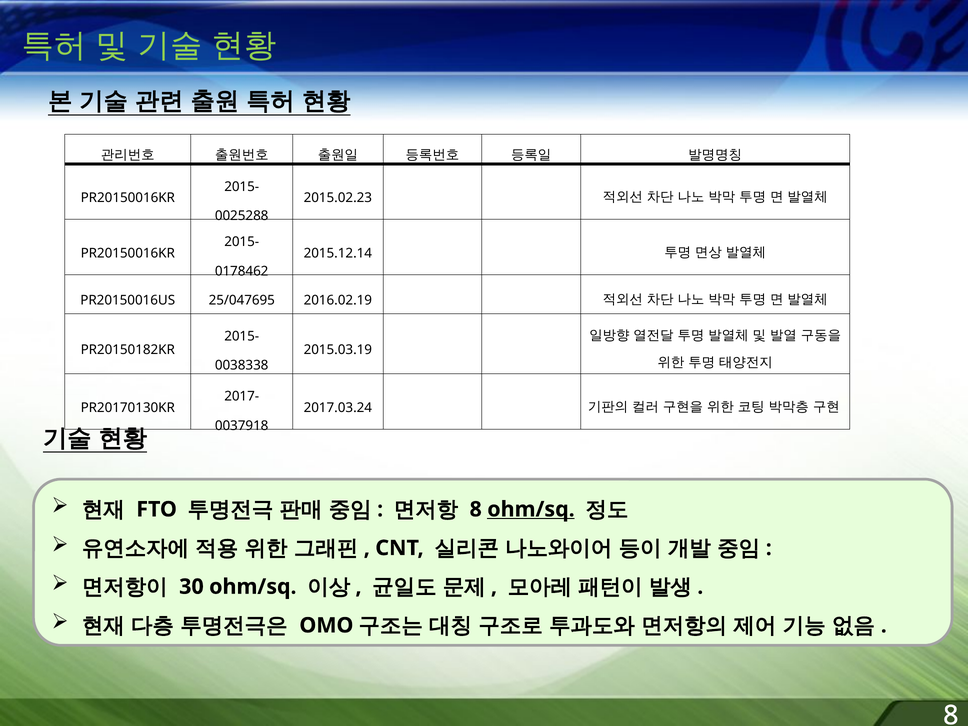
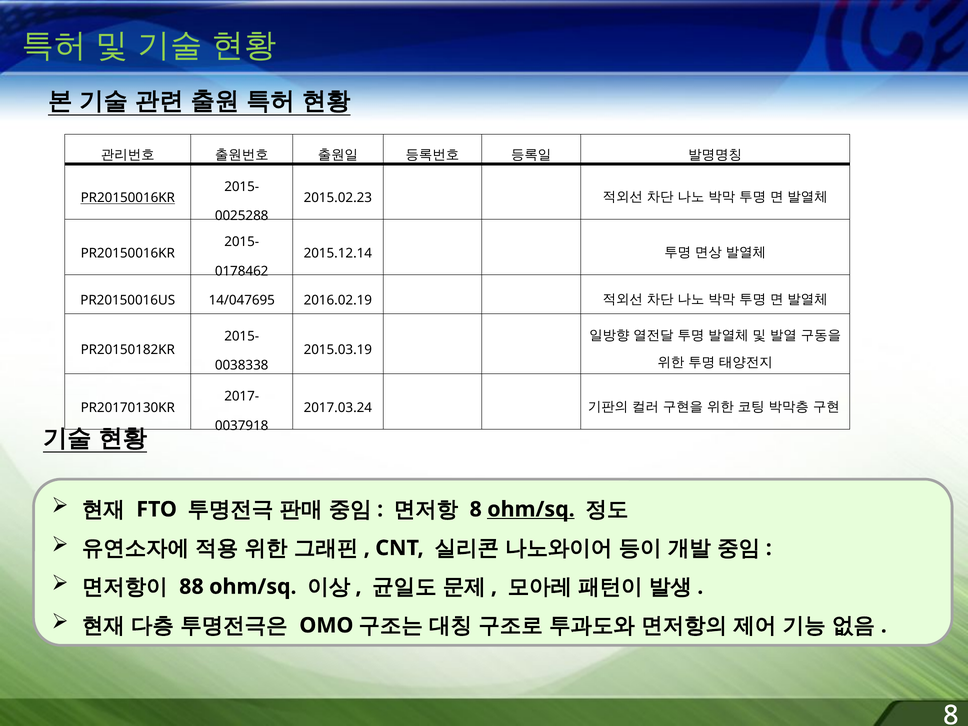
PR20150016KR underline: none -> present (128, 198)
25/047695: 25/047695 -> 14/047695 (242, 300)
30: 30 -> 88 (191, 587)
